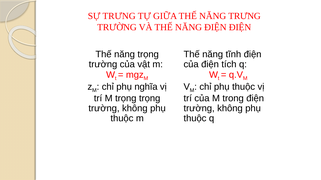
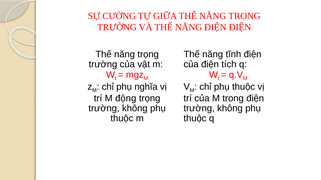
SỰ TRƯNG: TRƯNG -> CƯỜNG (119, 16)
NĂNG TRƯNG: TRƯNG -> TRONG (244, 16)
M trọng: trọng -> động (126, 99)
